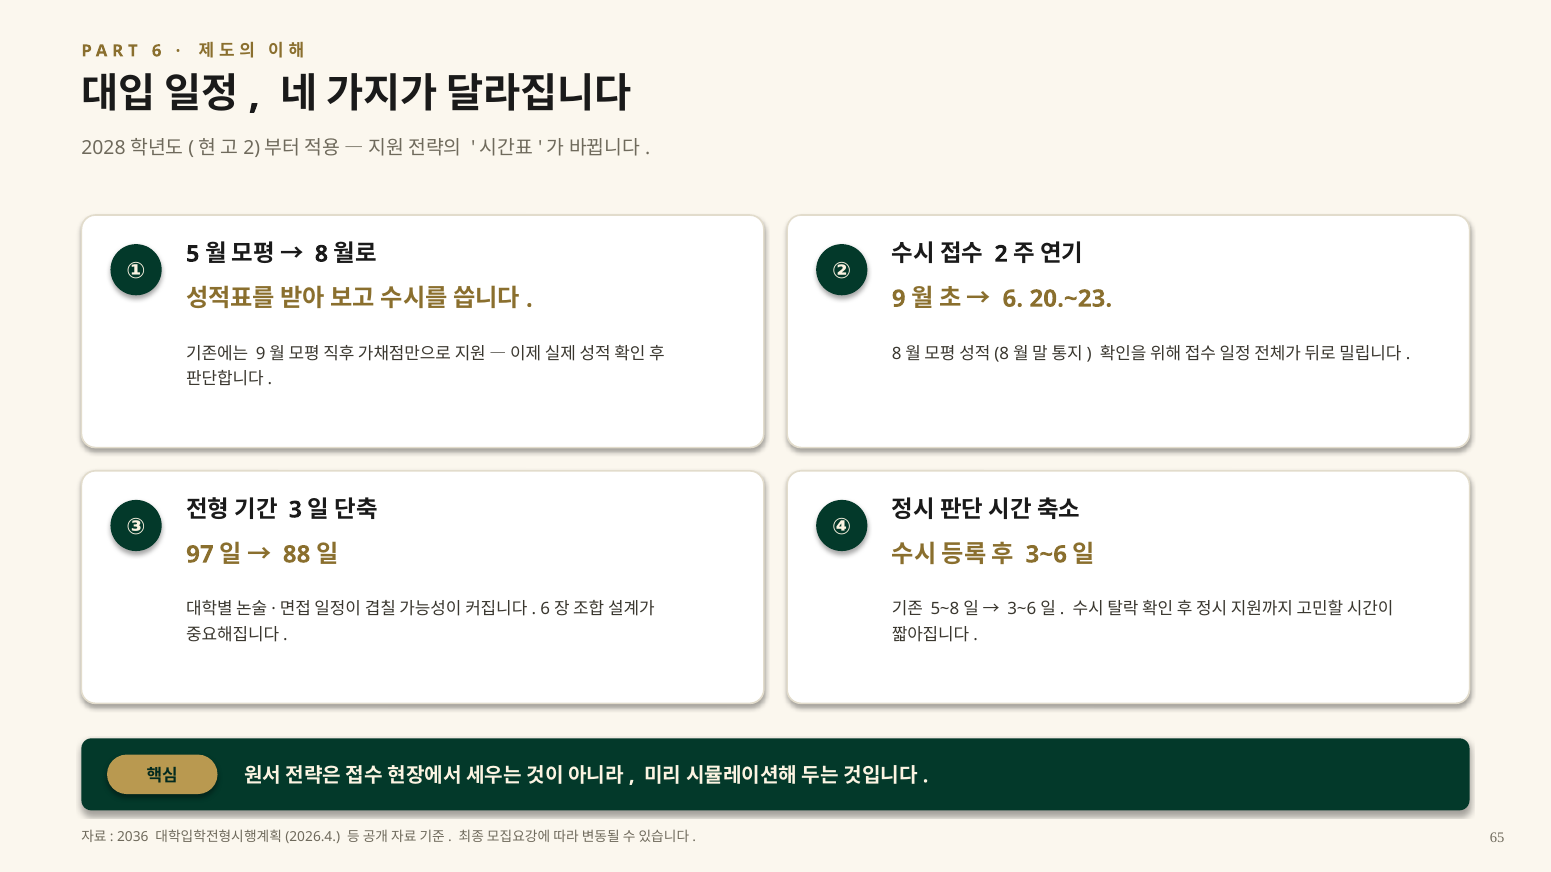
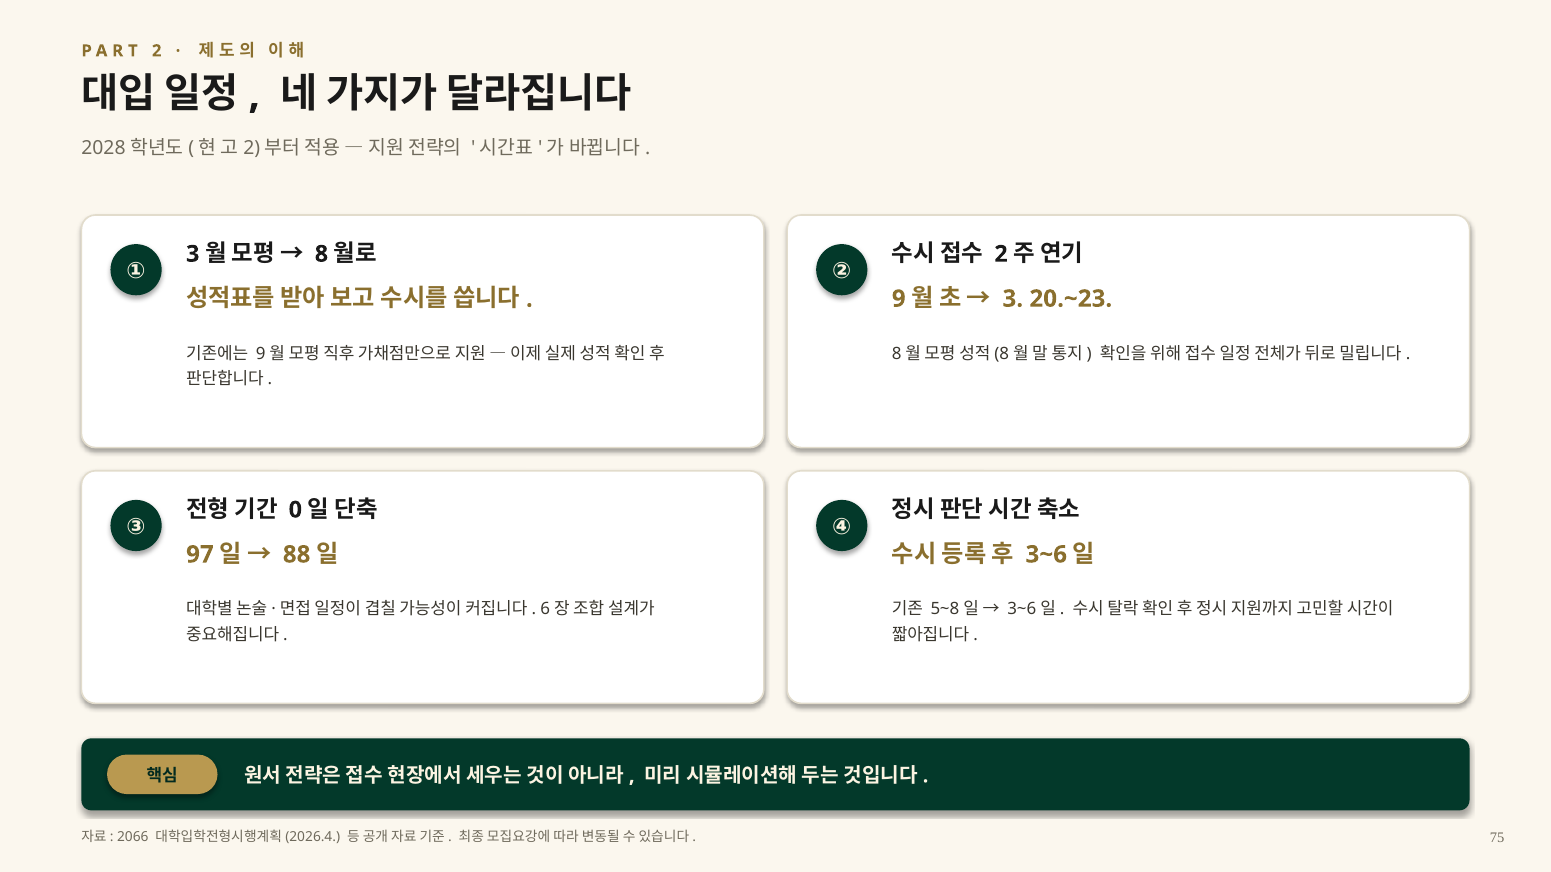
6: 6 -> 2 (157, 51)
① 5: 5 -> 3 (193, 254)
6: 6 -> 3 (1013, 299)
3: 3 -> 0 (295, 510)
2036: 2036 -> 2066 (133, 837)
65: 65 -> 75 (1497, 838)
